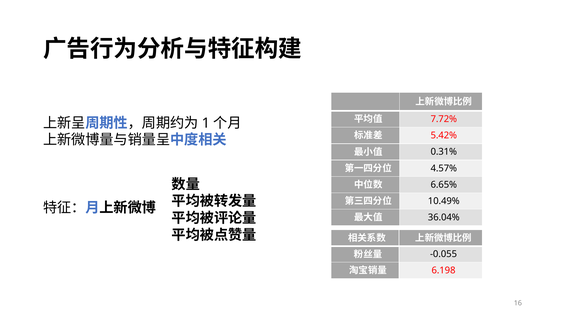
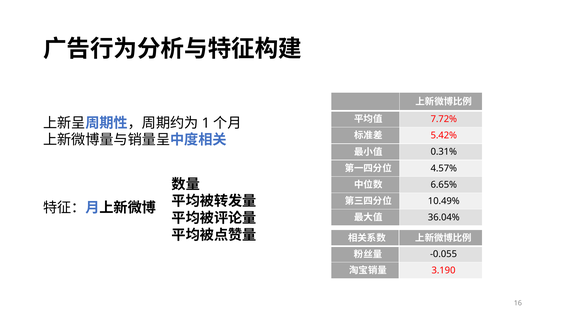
6.198: 6.198 -> 3.190 (444, 270)
